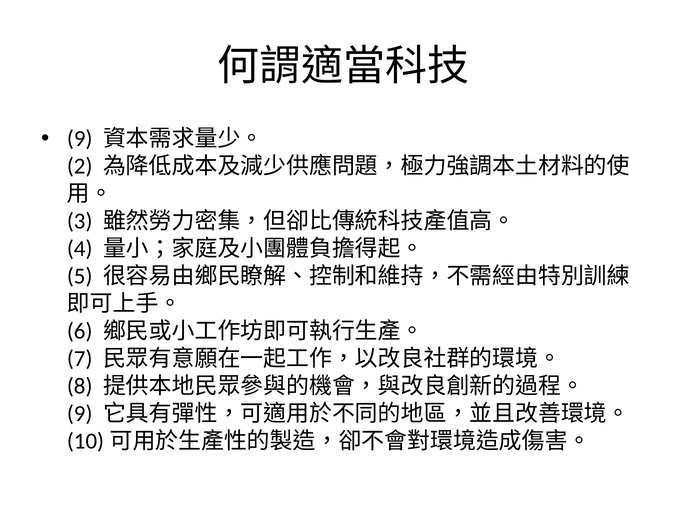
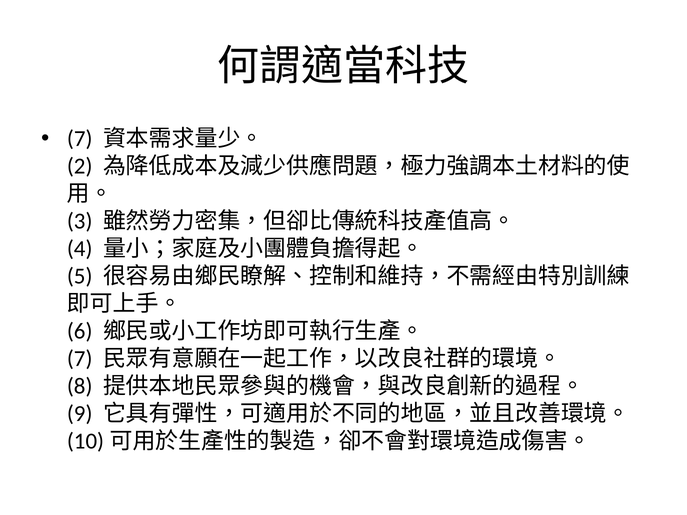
9: 9 -> 7 (80, 139)
